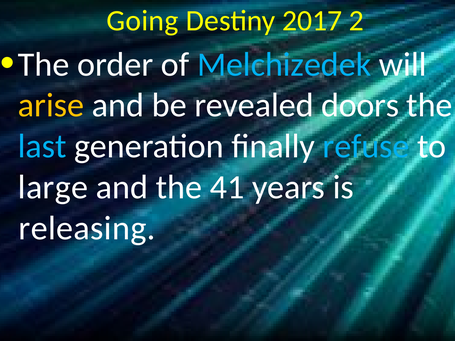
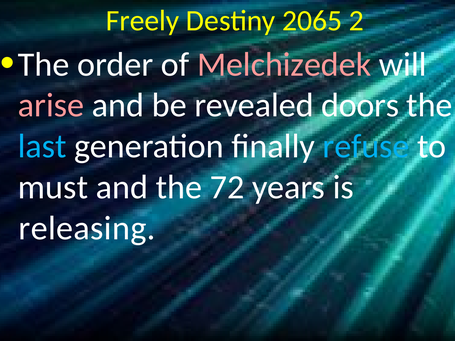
Going: Going -> Freely (143, 21)
2017: 2017 -> 2065 (312, 21)
Melchizedek colour: light blue -> pink (284, 64)
arise colour: yellow -> pink (51, 105)
large: large -> must (53, 187)
41: 41 -> 72 (227, 187)
